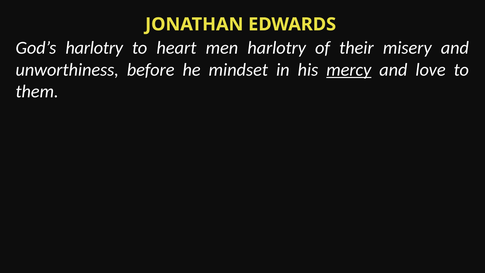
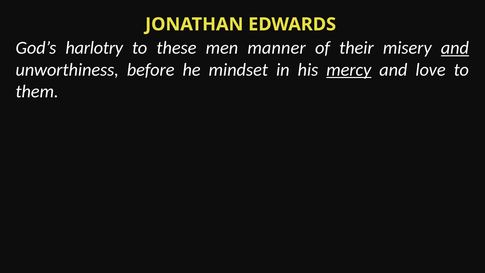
heart: heart -> these (176, 48)
men harlotry: harlotry -> manner (277, 48)
and underline: none -> present (455, 48)
